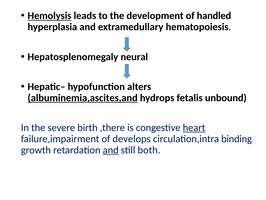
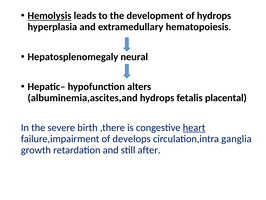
of handled: handled -> hydrops (214, 16)
albuminemia,ascites,and underline: present -> none (83, 98)
unbound: unbound -> placental (226, 98)
binding: binding -> ganglia (236, 138)
and underline: present -> none (111, 150)
both: both -> after (149, 150)
